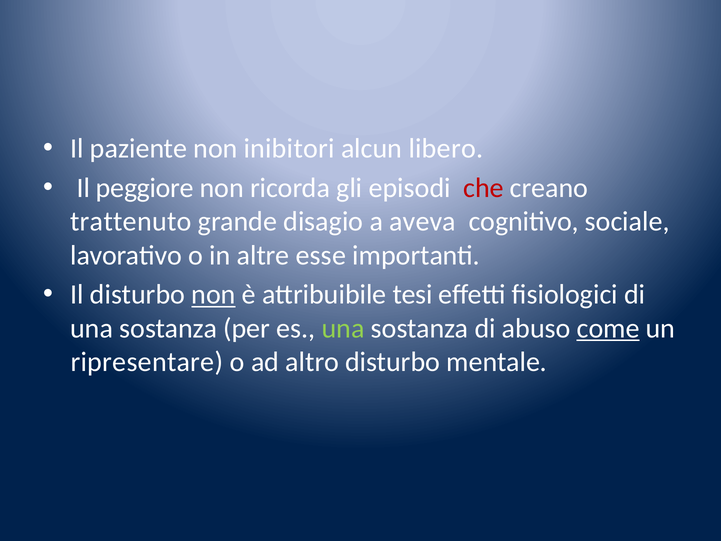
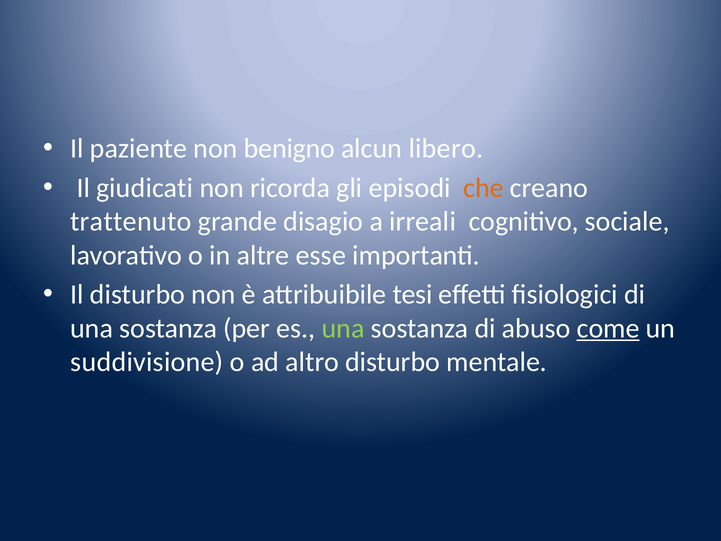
inibitori: inibitori -> benigno (289, 149)
peggiore: peggiore -> giudicati (145, 188)
che colour: red -> orange (483, 188)
aveva: aveva -> irreali (423, 222)
non underline: present -> none (213, 294)
ripresentare: ripresentare -> suddivisione (147, 362)
